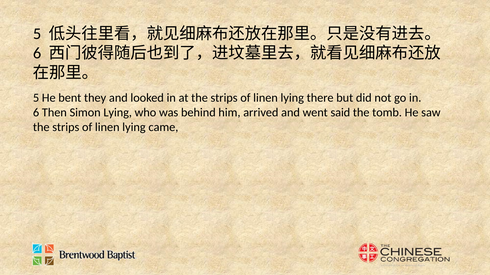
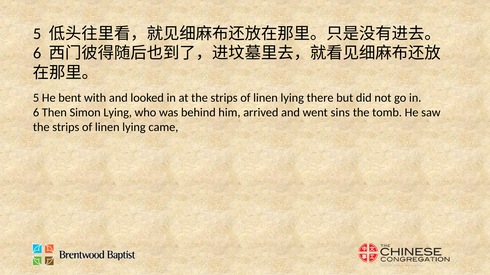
they: they -> with (95, 98)
said: said -> sins (340, 113)
